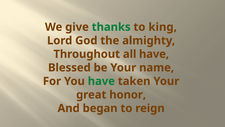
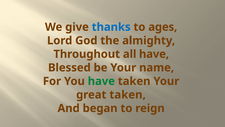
thanks colour: green -> blue (111, 27)
king: king -> ages (163, 27)
great honor: honor -> taken (128, 94)
